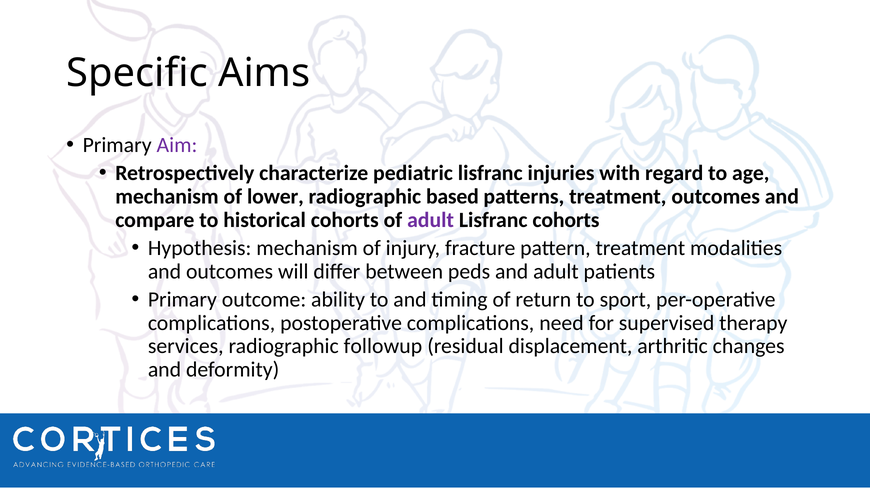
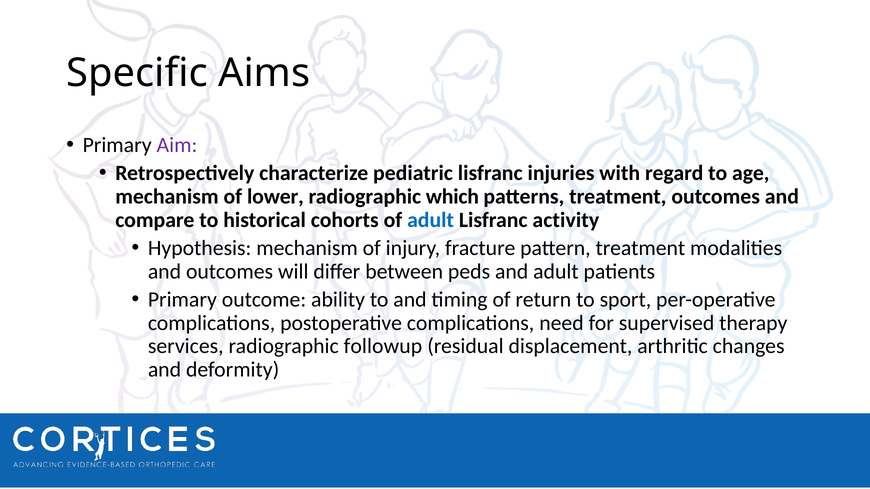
based: based -> which (452, 197)
adult colour: purple -> blue (431, 220)
Lisfranc cohorts: cohorts -> activity (566, 220)
